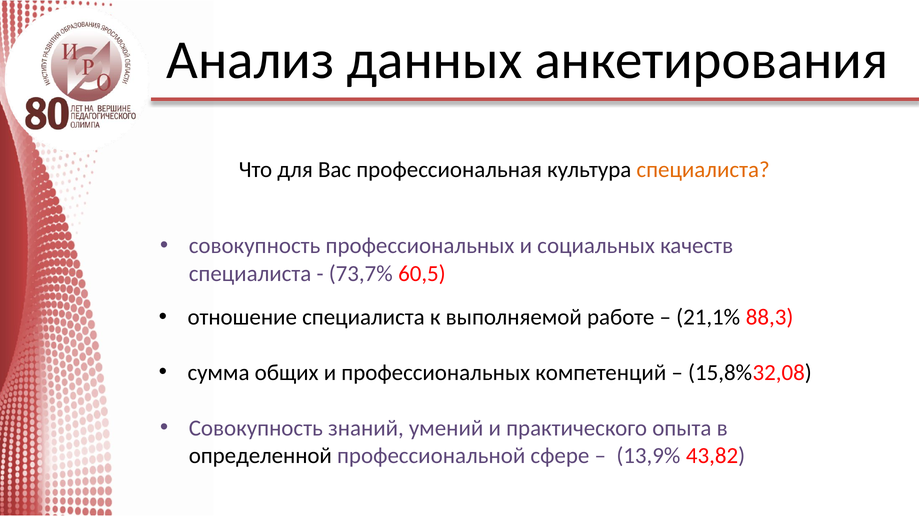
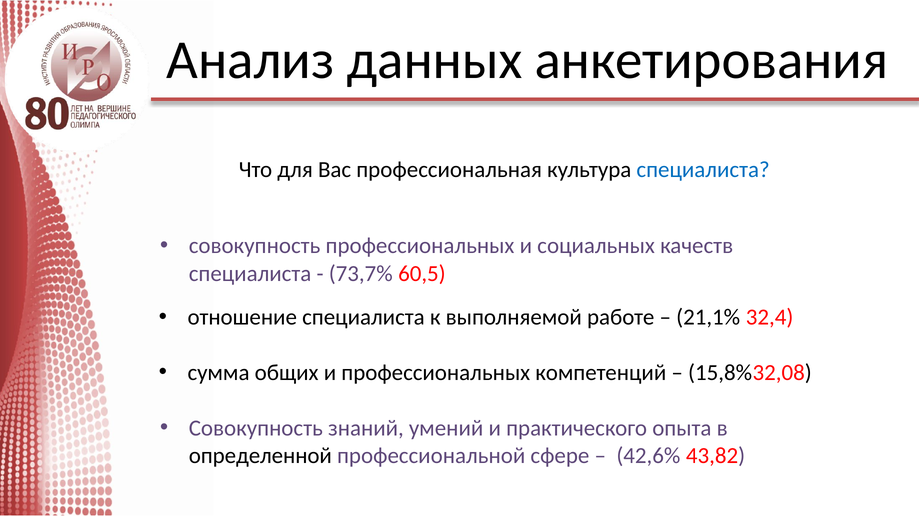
специалиста colour: orange -> blue (703, 170)
88,3: 88,3 -> 32,4 (770, 317)
13,9%: 13,9% -> 42,6% (648, 455)
